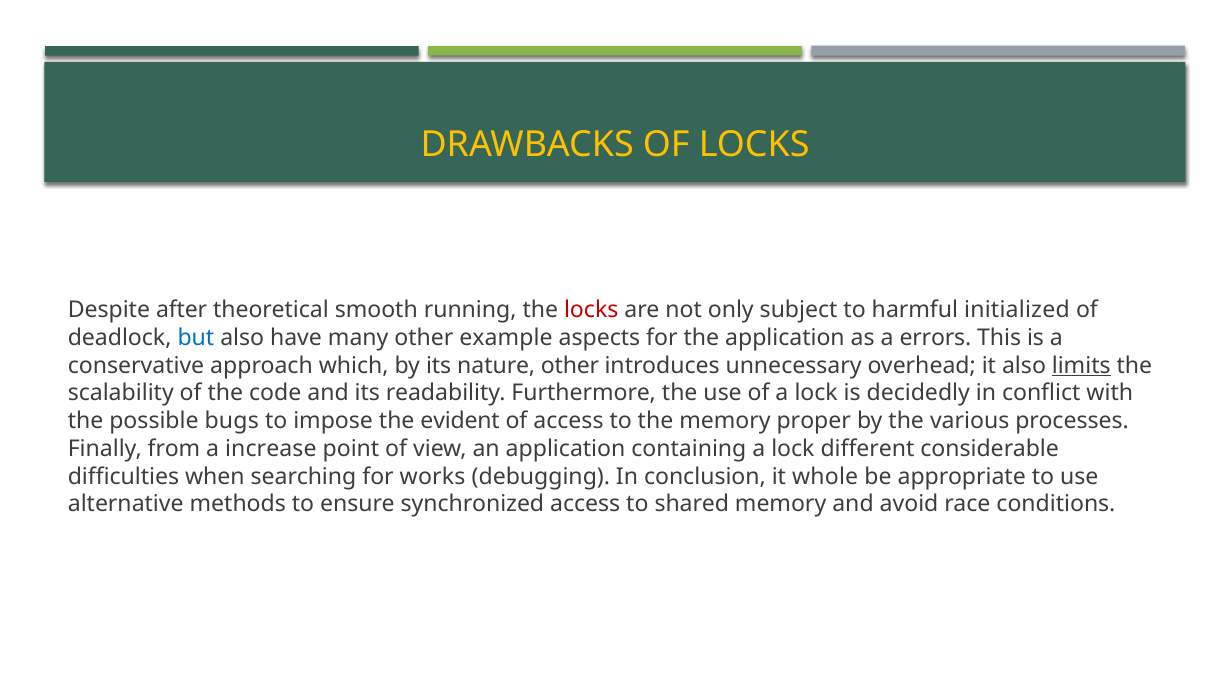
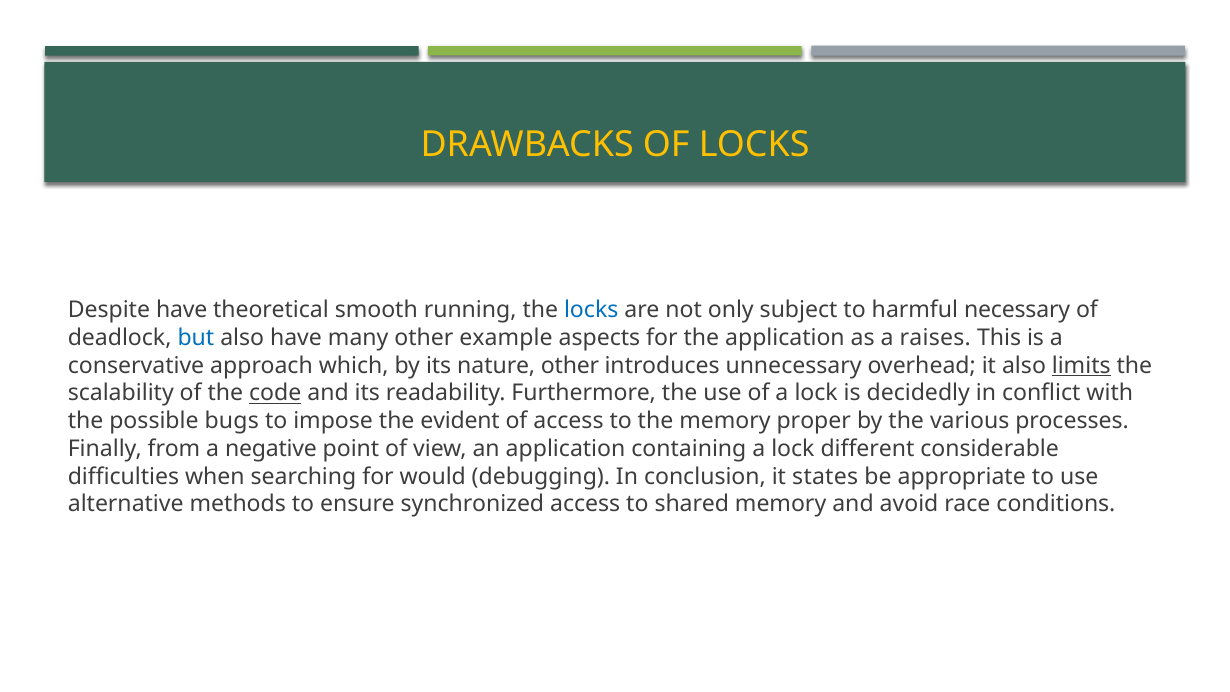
Despite after: after -> have (182, 310)
locks colour: red -> blue (591, 310)
initialized: initialized -> necessary (1017, 310)
errors: errors -> raises (935, 338)
code underline: none -> present (275, 393)
increase: increase -> negative (271, 449)
works: works -> would (433, 476)
whole: whole -> states (825, 476)
